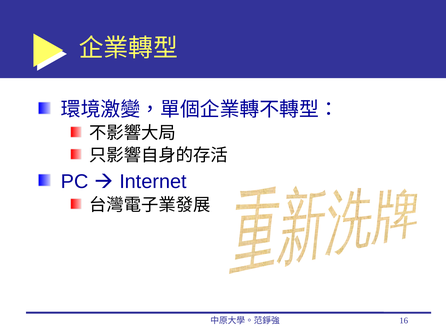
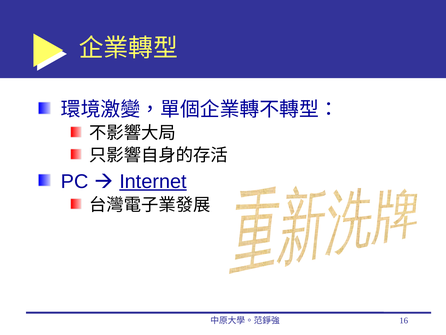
Internet underline: none -> present (153, 181)
